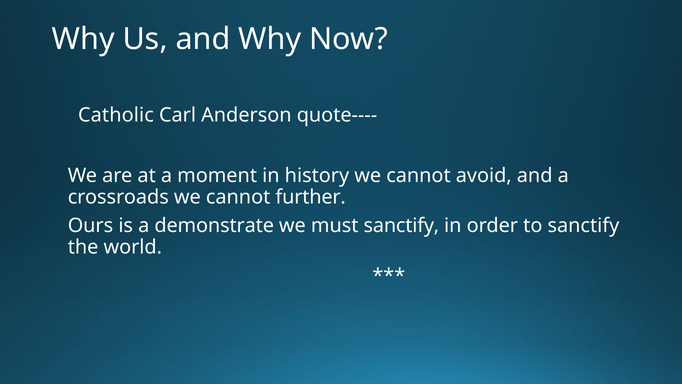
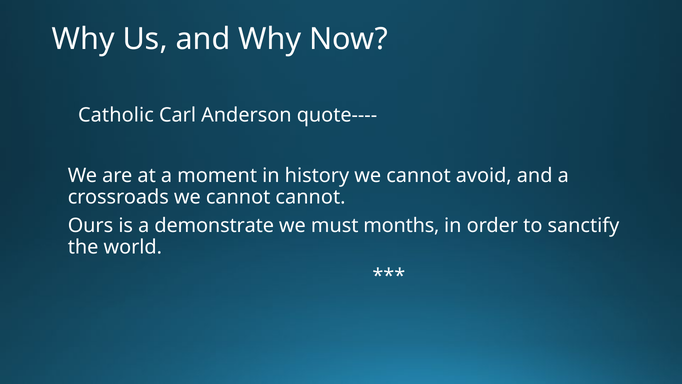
cannot further: further -> cannot (311, 197)
must sanctify: sanctify -> months (401, 226)
